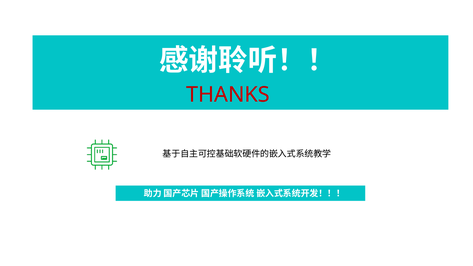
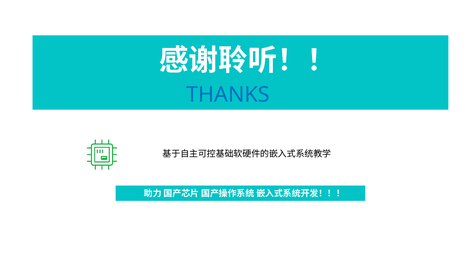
THANKS colour: red -> blue (228, 95)
